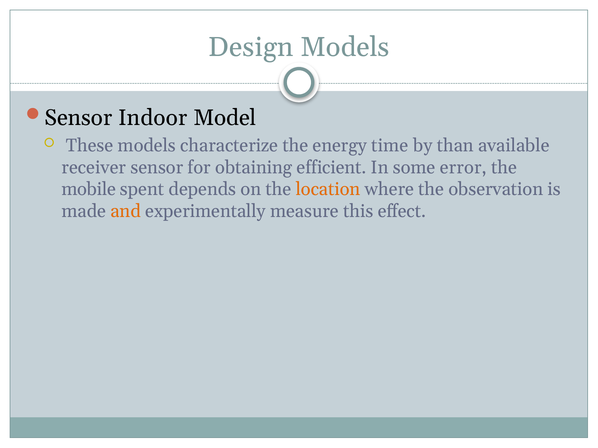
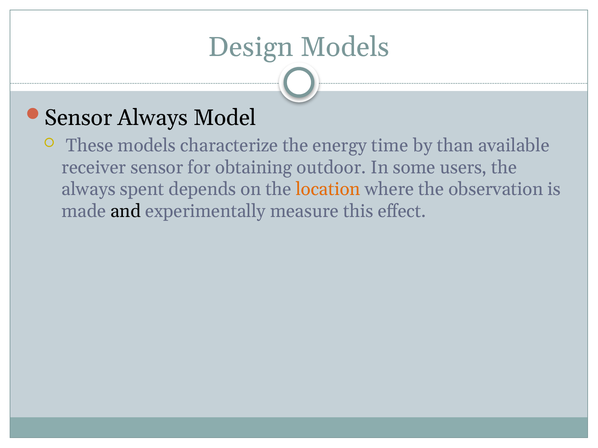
Sensor Indoor: Indoor -> Always (153, 118)
efficient: efficient -> outdoor (331, 168)
error: error -> users (463, 168)
mobile: mobile -> always (89, 189)
and colour: orange -> black (126, 211)
